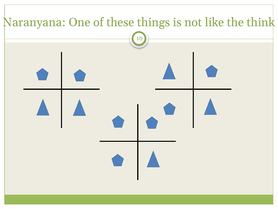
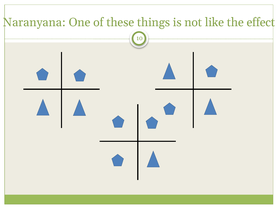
think: think -> effect (261, 22)
